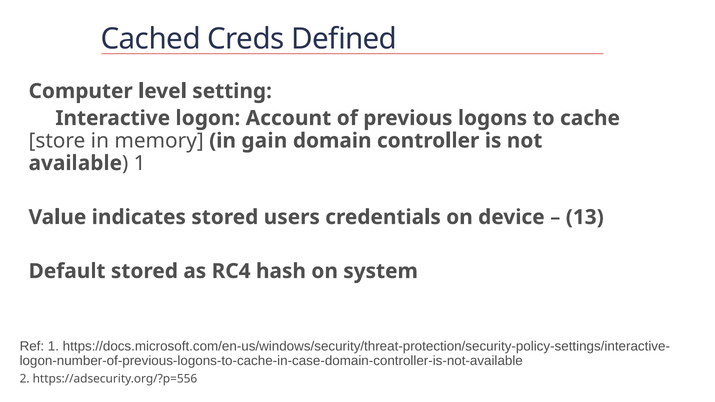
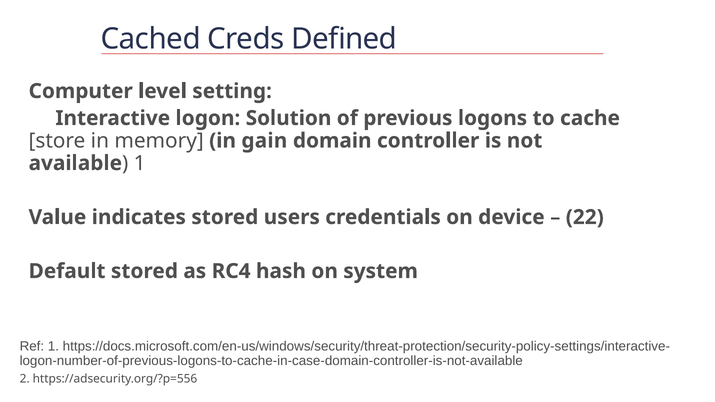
Account: Account -> Solution (289, 118)
13: 13 -> 22 (585, 217)
